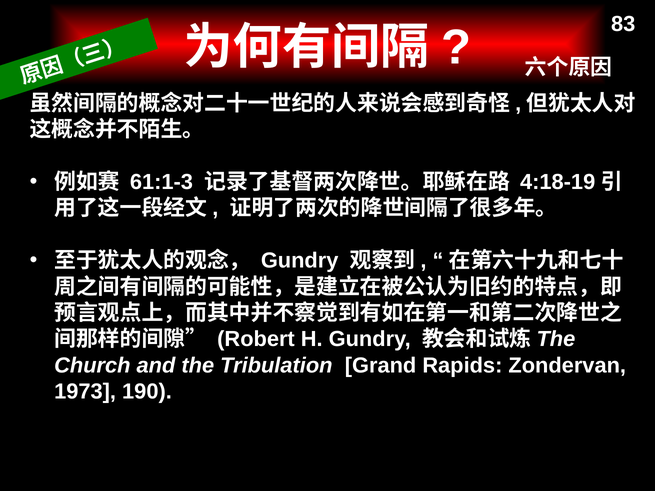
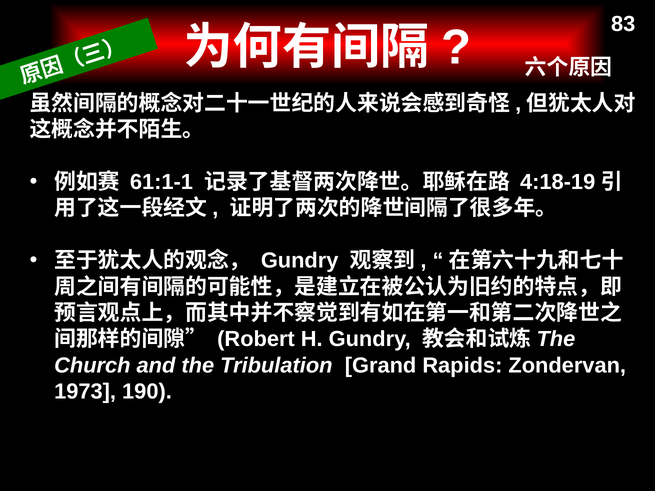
61:1-3: 61:1-3 -> 61:1-1 (161, 182)
